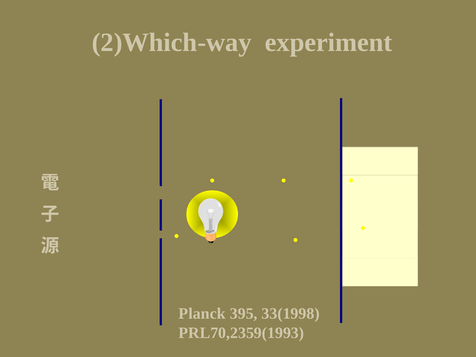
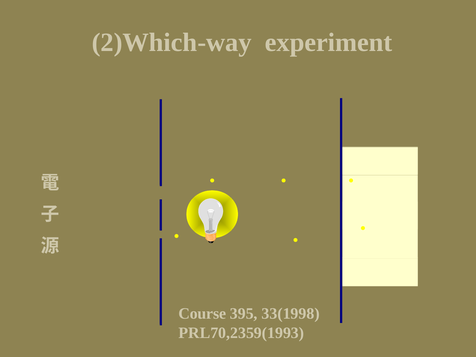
Planck: Planck -> Course (202, 314)
